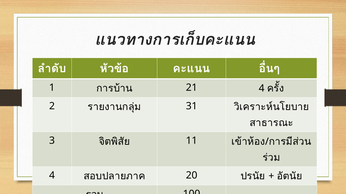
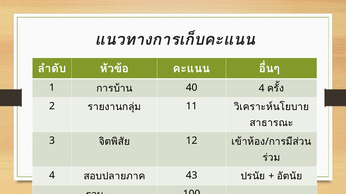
21: 21 -> 40 (192, 88)
31: 31 -> 11 (192, 106)
11: 11 -> 12 (192, 141)
20: 20 -> 43 (192, 176)
